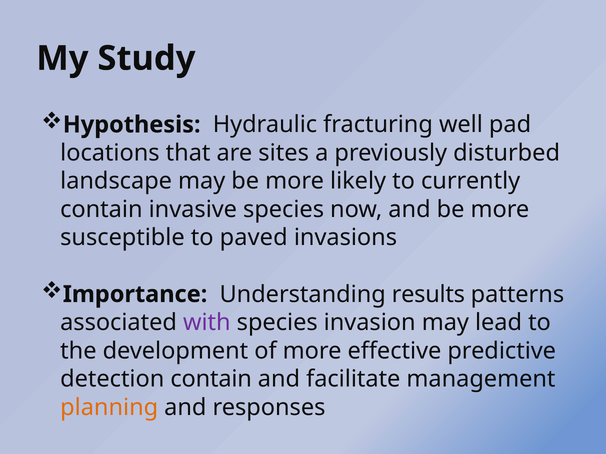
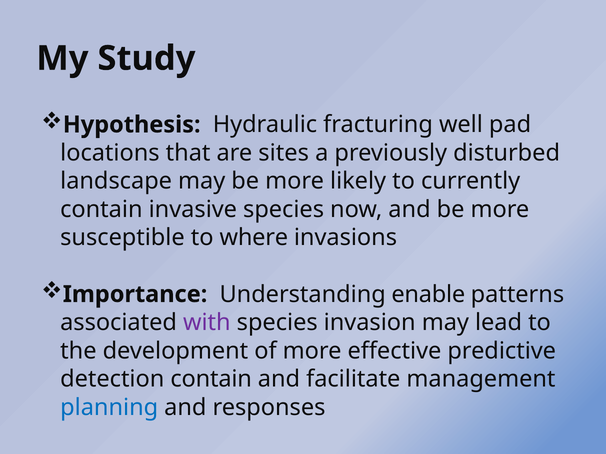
paved: paved -> where (254, 238)
results: results -> enable (428, 295)
planning colour: orange -> blue (109, 408)
